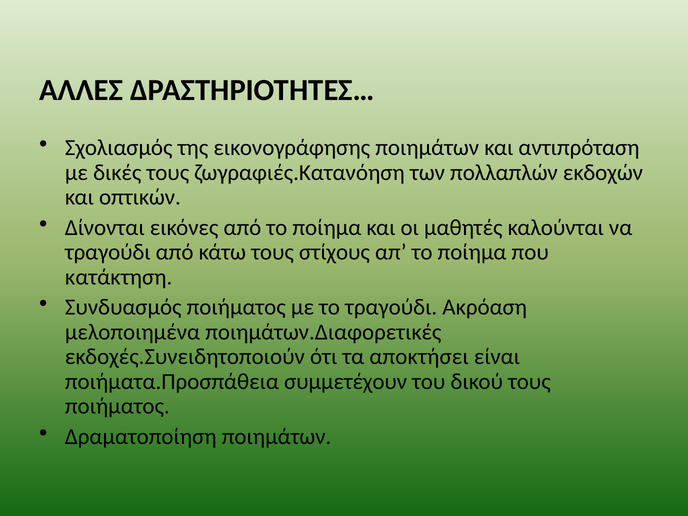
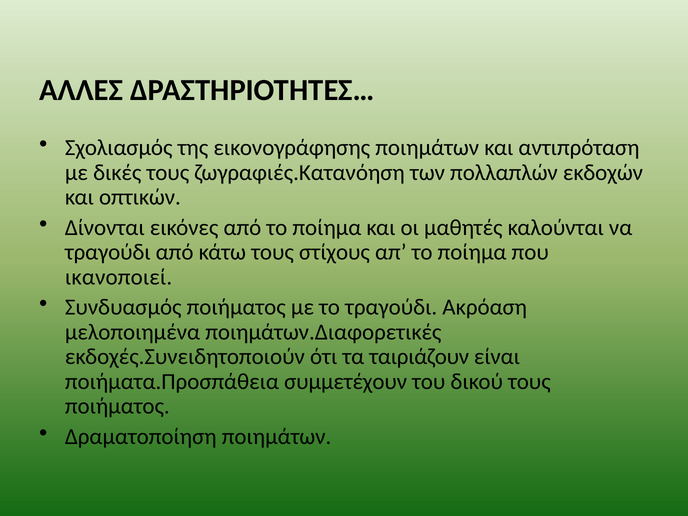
κατάκτηση: κατάκτηση -> ικανοποιεί (119, 277)
αποκτήσει: αποκτήσει -> ταιριάζουν (419, 357)
